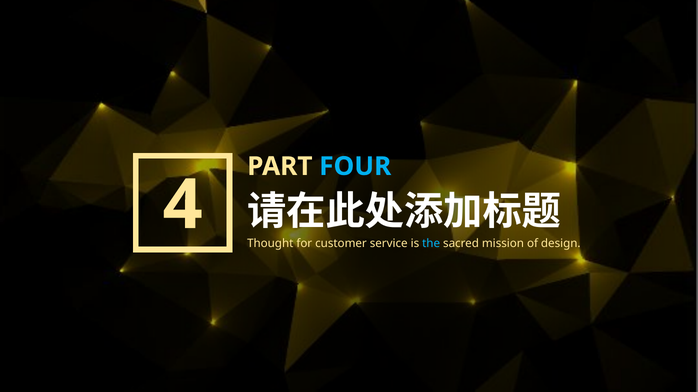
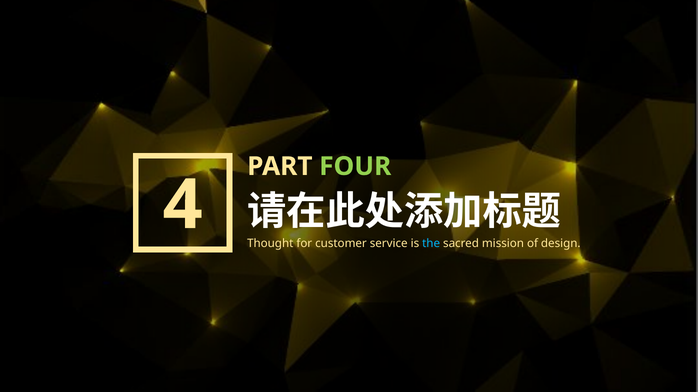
FOUR colour: light blue -> light green (355, 167)
